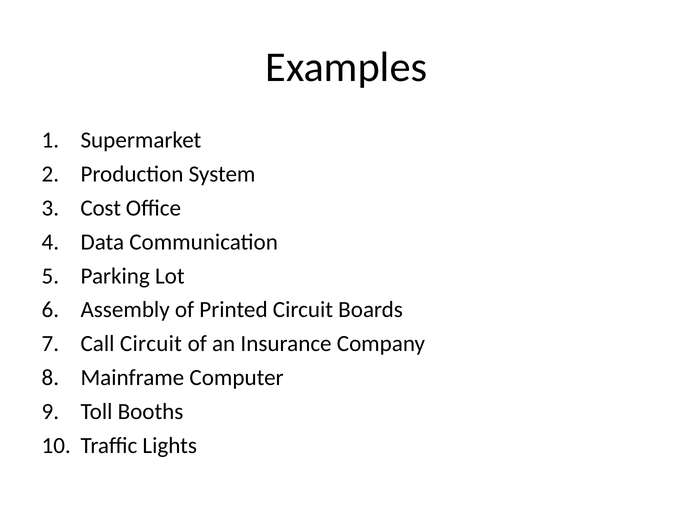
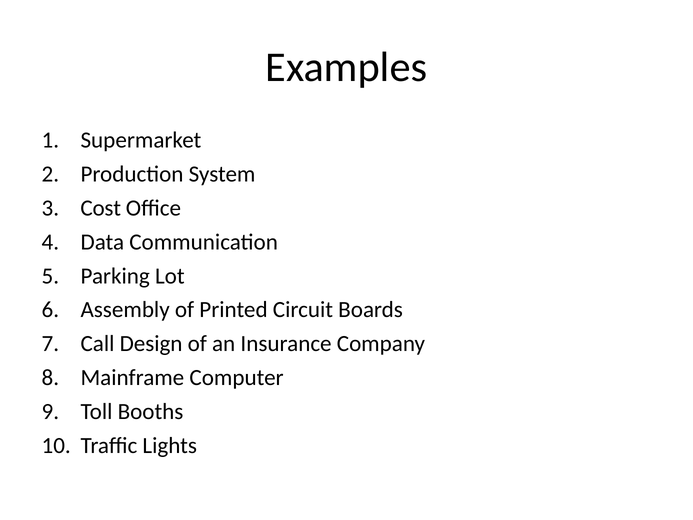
Call Circuit: Circuit -> Design (151, 344)
